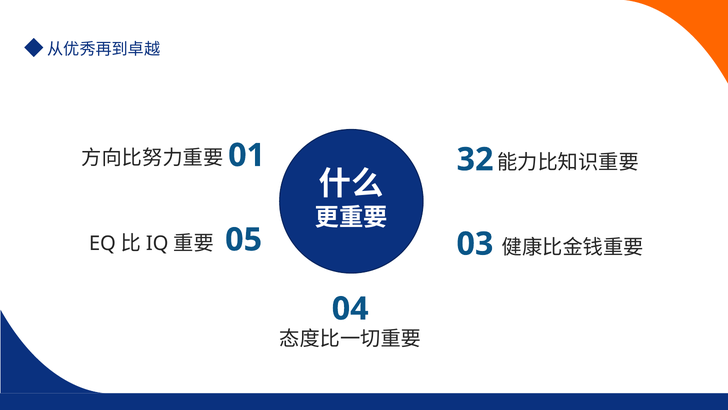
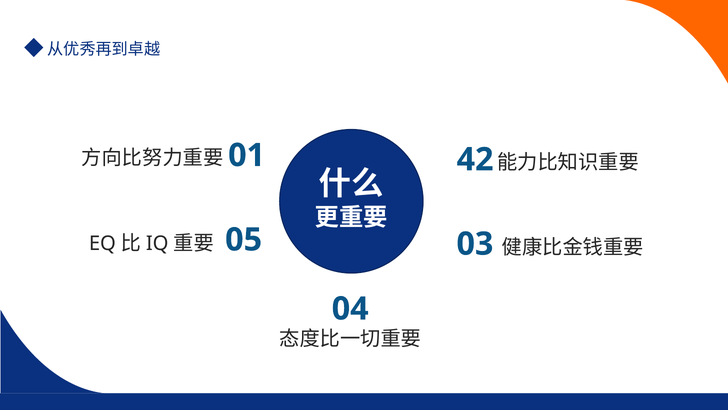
32: 32 -> 42 (475, 159)
